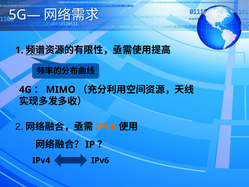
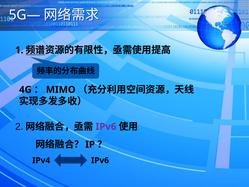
IPv6 colour: orange -> purple (106, 126)
